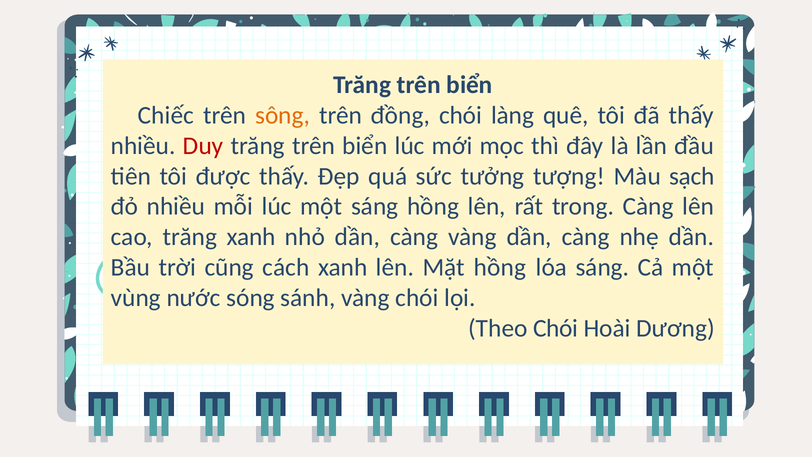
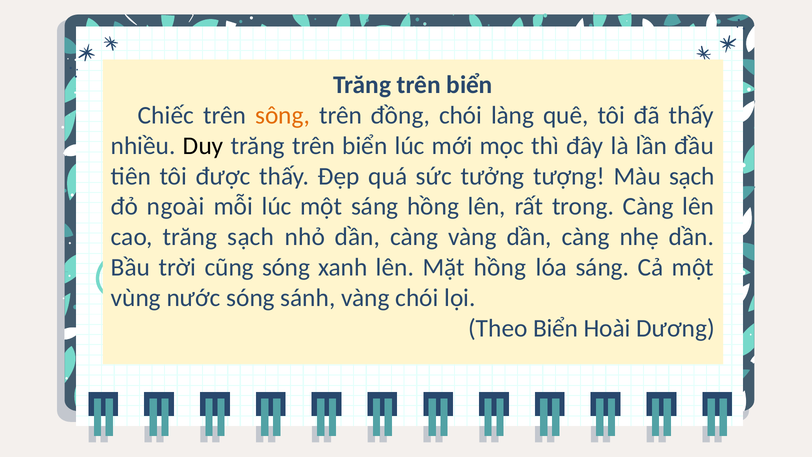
Duy colour: red -> black (203, 146)
đỏ nhiều: nhiều -> ngoài (176, 206)
trăng xanh: xanh -> sạch (251, 237)
cũng cách: cách -> sóng (286, 267)
Theo Chói: Chói -> Biển (556, 328)
